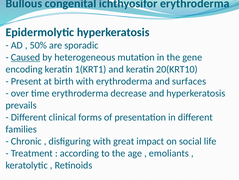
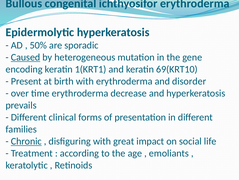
20(KRT10: 20(KRT10 -> 69(KRT10 (177, 69)
surfaces: surfaces -> disorder (189, 81)
Chronic underline: none -> present (26, 141)
